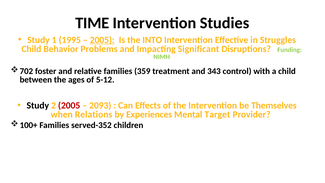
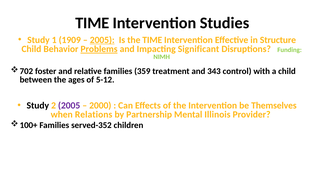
1995: 1995 -> 1909 (70, 40)
the INTO: INTO -> TIME (152, 40)
Struggles: Struggles -> Structure (278, 40)
Problems underline: none -> present (99, 49)
2005 colour: red -> purple (69, 105)
2093: 2093 -> 2000 (100, 105)
Experiences: Experiences -> Partnership (149, 114)
Target: Target -> Illinois (217, 114)
